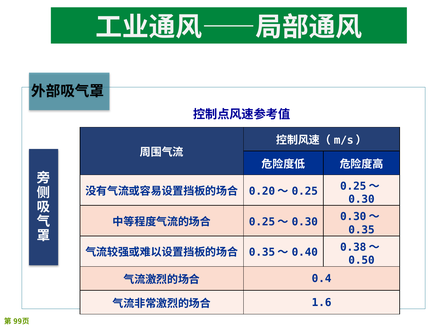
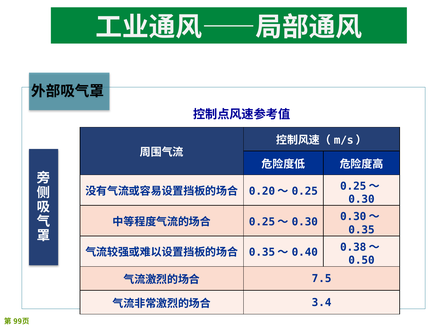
0.4: 0.4 -> 7.5 (322, 279)
1.6: 1.6 -> 3.4 (322, 302)
